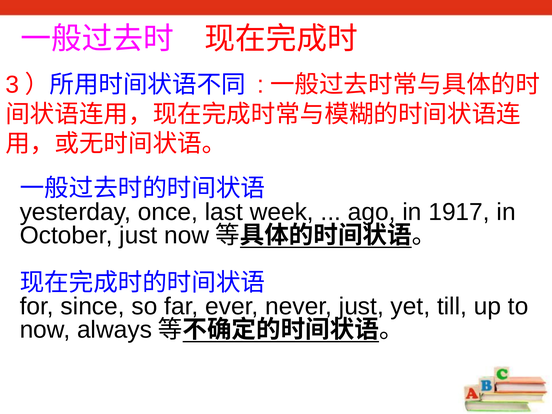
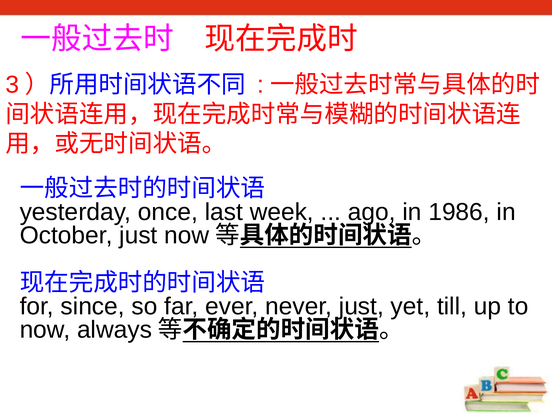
1917: 1917 -> 1986 (459, 212)
